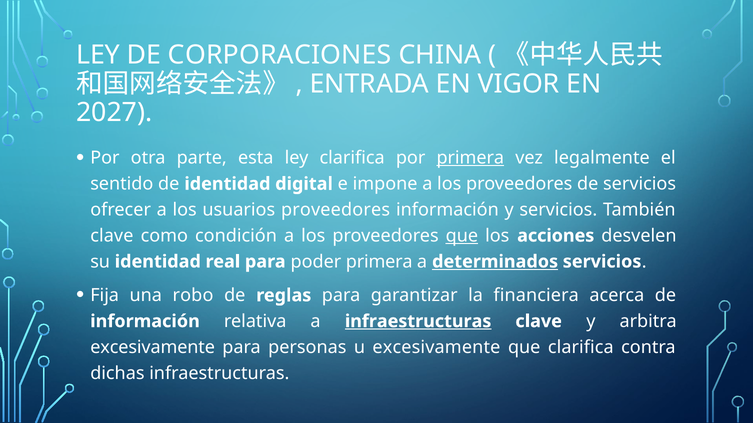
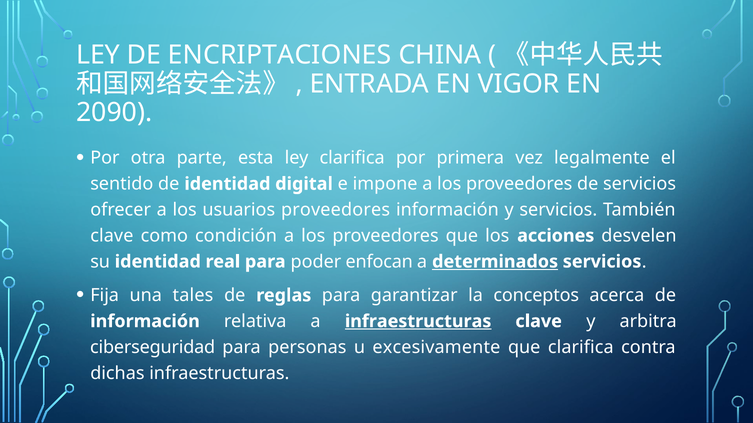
CORPORACIONES: CORPORACIONES -> ENCRIPTACIONES (280, 55)
2027: 2027 -> 2090 (114, 113)
primera underline: present -> none (470, 158)
que underline: present -> none (462, 236)
poder primera: primera -> enfocan (379, 262)
robo: robo -> tales (193, 296)
financiera: financiera -> conceptos (536, 296)
excesivamente: excesivamente -> ciberseguridad (153, 348)
